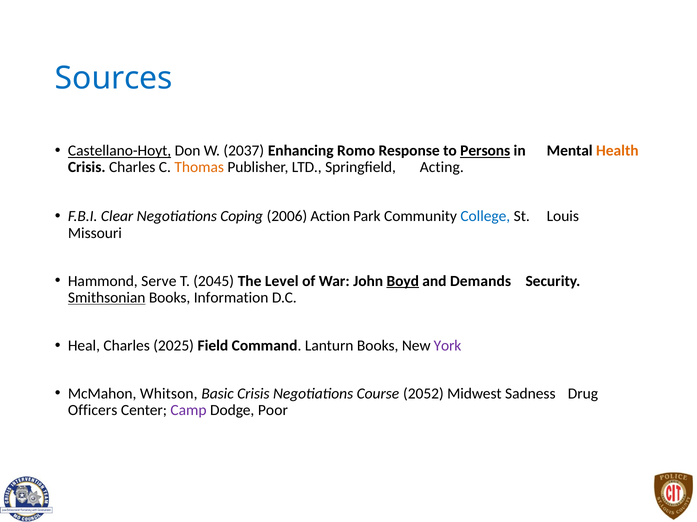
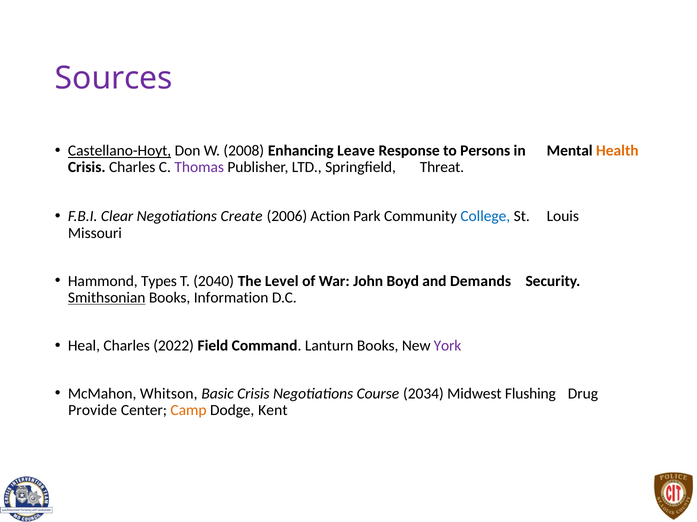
Sources colour: blue -> purple (114, 78)
2037: 2037 -> 2008 (244, 151)
Romo: Romo -> Leave (356, 151)
Persons underline: present -> none (485, 151)
Thomas colour: orange -> purple (199, 168)
Acting: Acting -> Threat (442, 168)
Coping: Coping -> Create (242, 217)
Serve: Serve -> Types (159, 281)
2045: 2045 -> 2040 (214, 281)
Boyd underline: present -> none (403, 281)
2025: 2025 -> 2022 (174, 346)
2052: 2052 -> 2034 (423, 394)
Sadness: Sadness -> Flushing (530, 394)
Officers: Officers -> Provide (93, 411)
Camp colour: purple -> orange (188, 411)
Poor: Poor -> Kent (273, 411)
